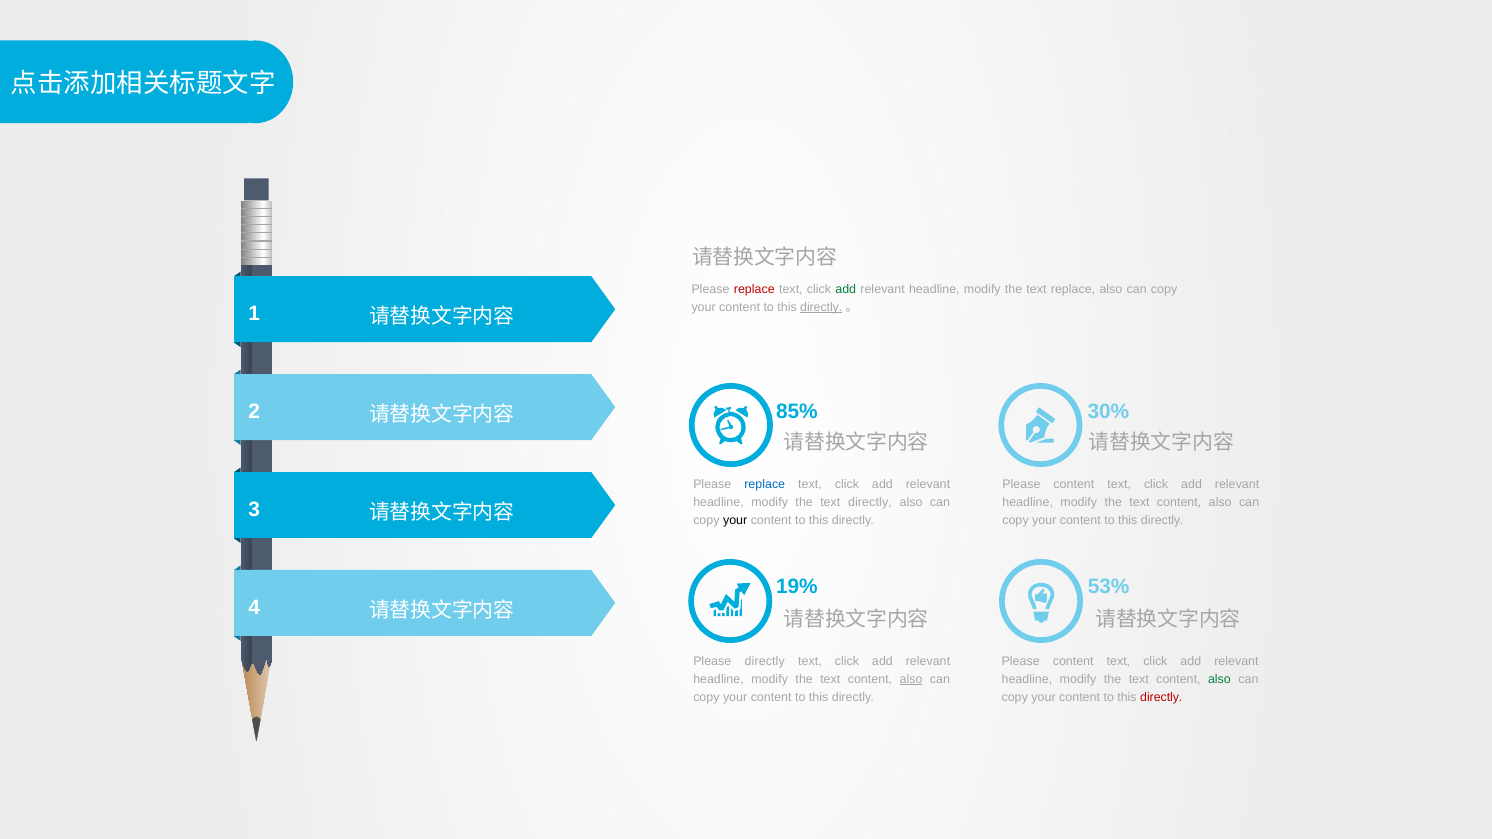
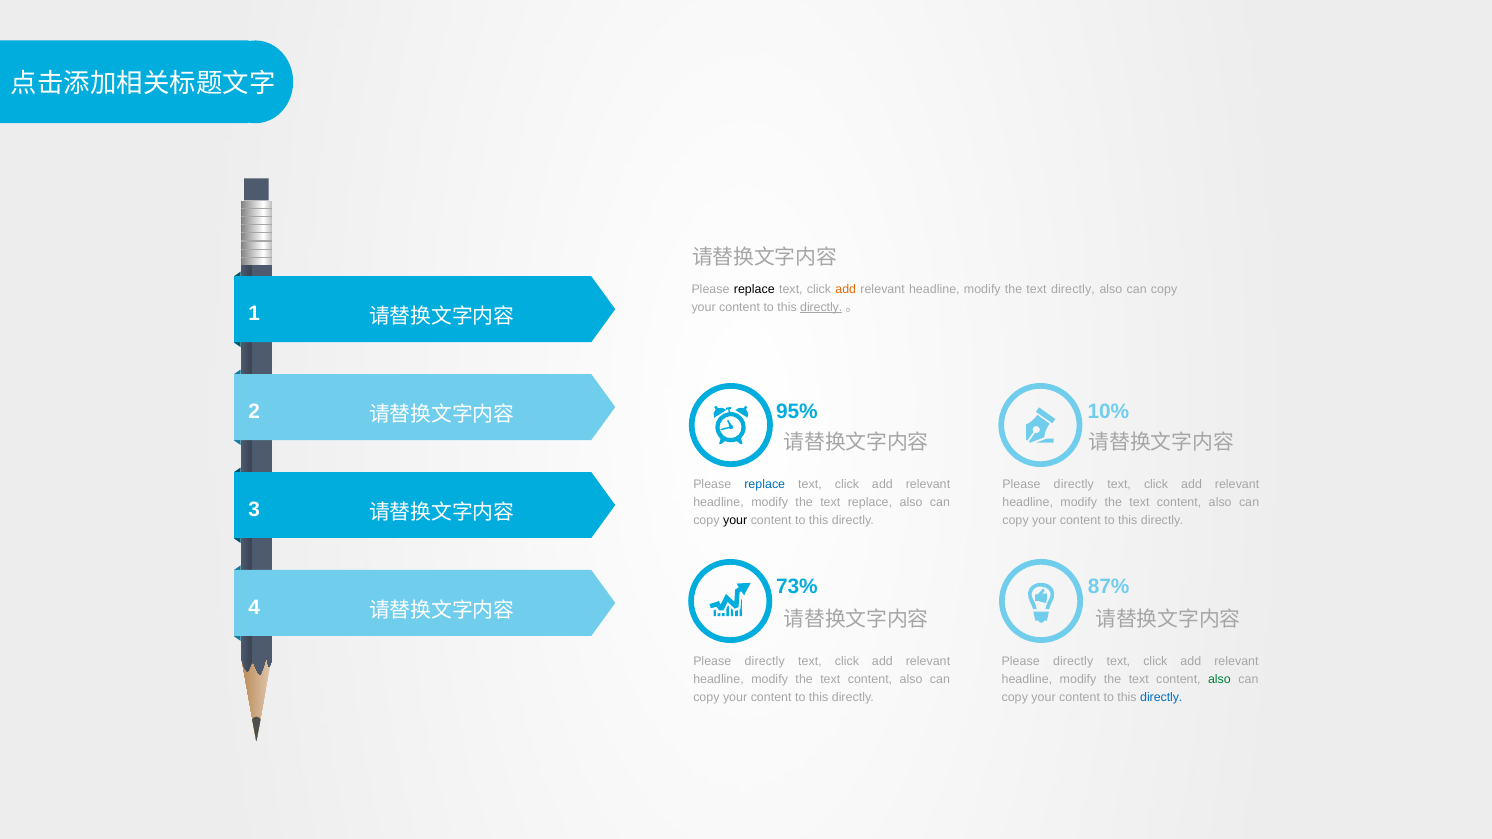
replace colour: red -> black (754, 290)
add colour: green -> orange (846, 290)
text replace: replace -> directly (1073, 290)
85%: 85% -> 95% (797, 412)
30%: 30% -> 10% (1108, 412)
content: content -> directly (1074, 485)
text directly: directly -> replace (870, 503)
19%: 19% -> 73% (797, 587)
53%: 53% -> 87% (1109, 587)
content: content -> directly (1073, 662)
also underline: present -> none (911, 680)
directly colour: red -> blue (1161, 697)
